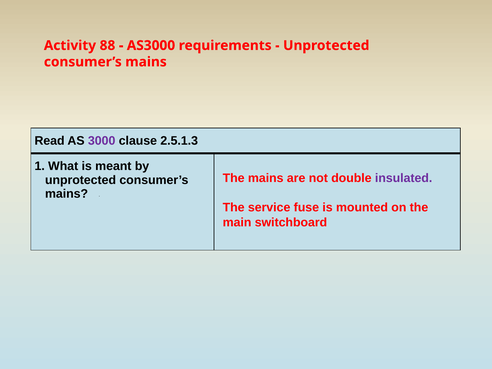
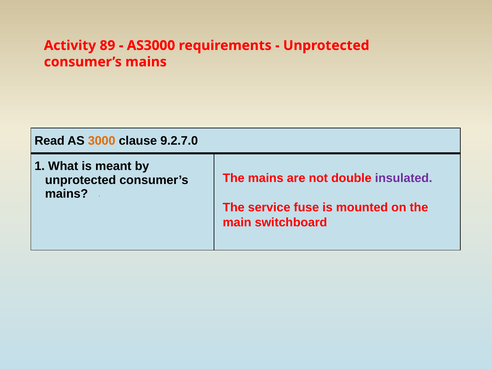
88: 88 -> 89 (107, 45)
3000 colour: purple -> orange (102, 141)
2.5.1.3: 2.5.1.3 -> 9.2.7.0 (179, 141)
